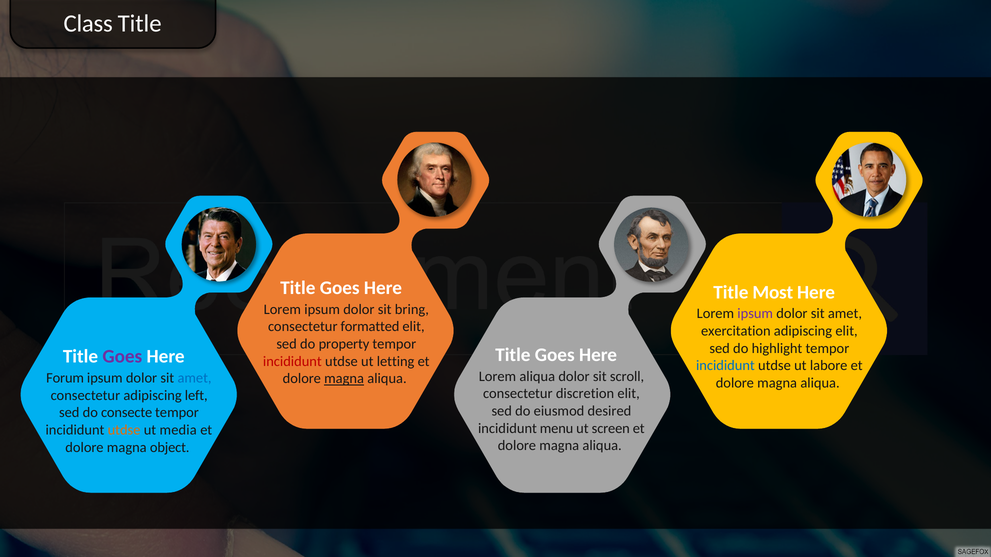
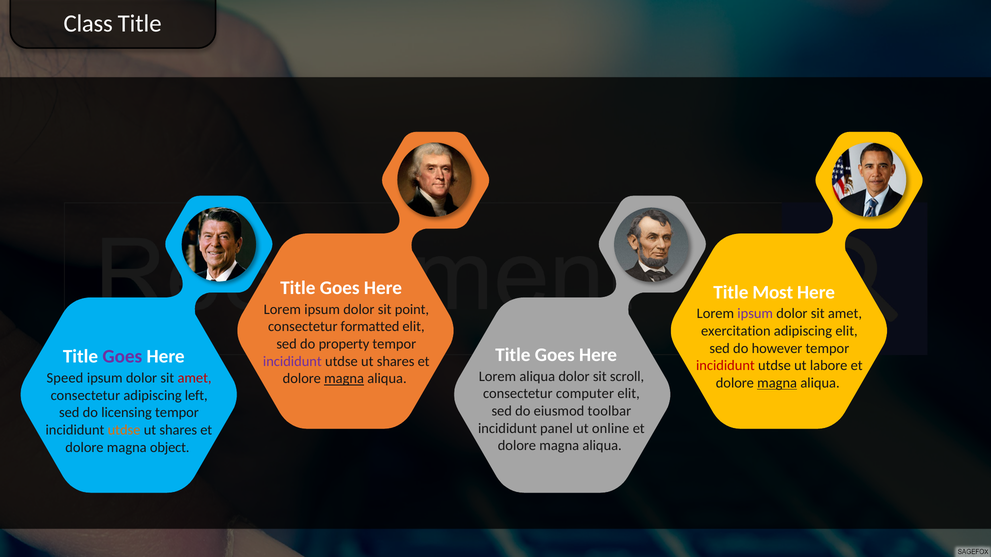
bring: bring -> point (412, 310)
highlight: highlight -> however (777, 349)
incididunt colour: red -> purple (292, 362)
letting: letting -> shares (396, 362)
incididunt colour: blue -> red (725, 366)
Forum: Forum -> Speed (65, 378)
amet colour: blue -> red (195, 378)
magna underline: none -> present (777, 383)
discretion: discretion -> computer (585, 394)
desired: desired -> toolbar (609, 411)
consecte: consecte -> licensing (127, 413)
menu: menu -> panel (556, 429)
screen: screen -> online (611, 429)
media: media -> shares (178, 430)
